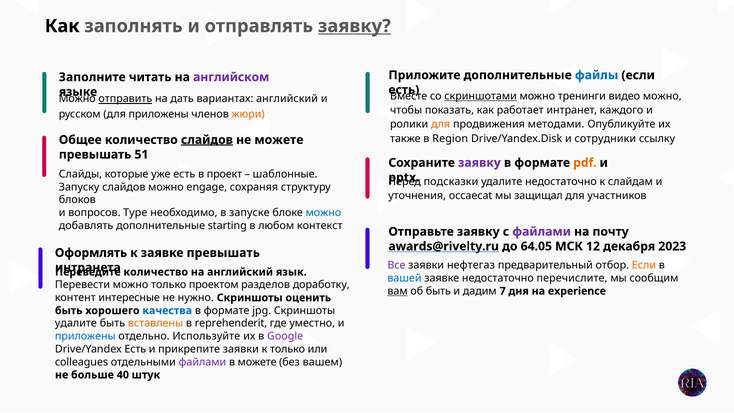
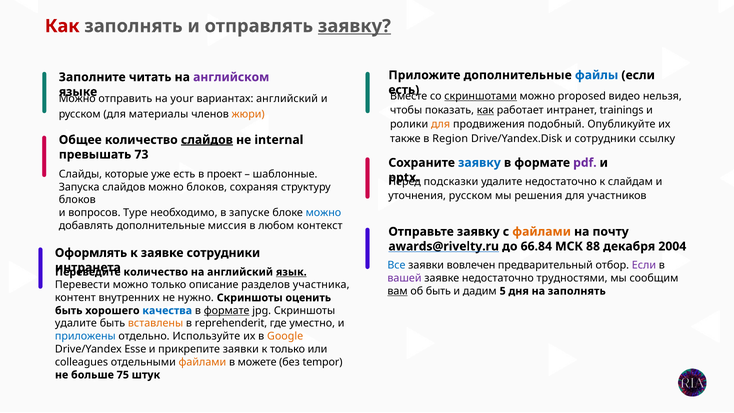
Как colour: black -> red (62, 26)
тренинги: тренинги -> proposed (582, 96)
видео можно: можно -> нельзя (662, 96)
отправить underline: present -> none (125, 99)
дать: дать -> your (182, 99)
как underline: none -> present (485, 110)
каждого: каждого -> trainings (622, 110)
для приложены: приложены -> материалы (159, 114)
методами: методами -> подобный (556, 124)
не можете: можете -> internal (279, 140)
51: 51 -> 73 (141, 154)
заявку colour: purple -> blue (479, 163)
pdf colour: orange -> purple (585, 163)
Запуску: Запуску -> Запуска (79, 187)
можно engage: engage -> блоков (207, 187)
уточнения occaecat: occaecat -> русском (470, 196)
защищал: защищал -> решения (538, 196)
starting: starting -> миссия (227, 226)
файлами colour: purple -> orange (542, 232)
64.05: 64.05 -> 66.84 (536, 246)
12: 12 -> 88 (593, 246)
2023: 2023 -> 2004 (672, 246)
заявке превышать: превышать -> сотрудники (223, 253)
Все colour: purple -> blue (396, 265)
нефтегаз: нефтегаз -> вовлечен (471, 265)
Если colour: orange -> purple (644, 265)
язык underline: none -> present (291, 272)
вашей colour: blue -> purple (404, 278)
перечислите: перечислите -> трудностями (572, 278)
проектом: проектом -> описание (214, 285)
доработку: доработку -> участника (321, 285)
7: 7 -> 5 (503, 291)
на experience: experience -> заполнять (577, 291)
интересные: интересные -> внутренних (129, 298)
формате underline: none -> present (227, 311)
Google colour: purple -> orange (285, 336)
Drive/Yandex Есть: Есть -> Esse (135, 349)
файлами colour: purple -> orange (202, 362)
вашем: вашем -> tempor (322, 362)
40: 40 -> 75 (123, 375)
